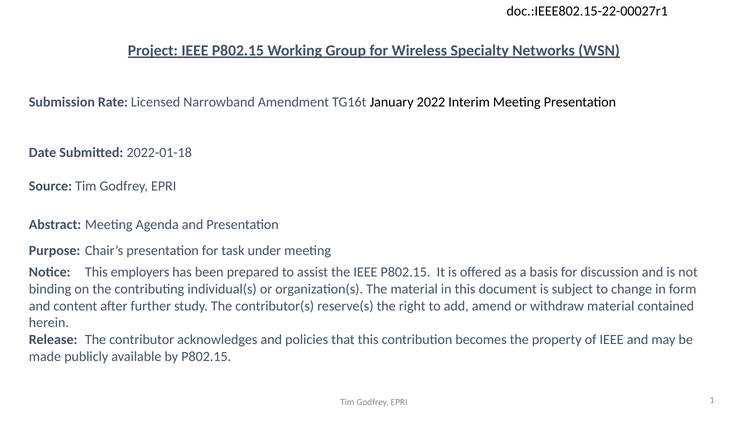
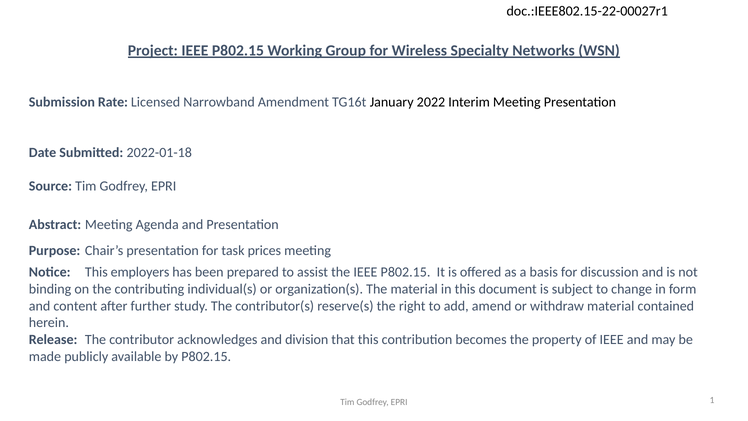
under: under -> prices (264, 251)
policies: policies -> division (307, 339)
